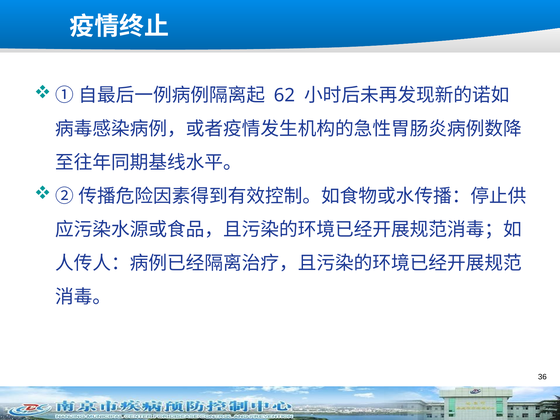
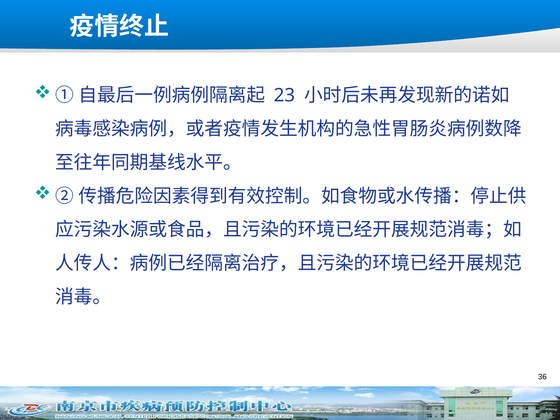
62: 62 -> 23 (284, 95)
